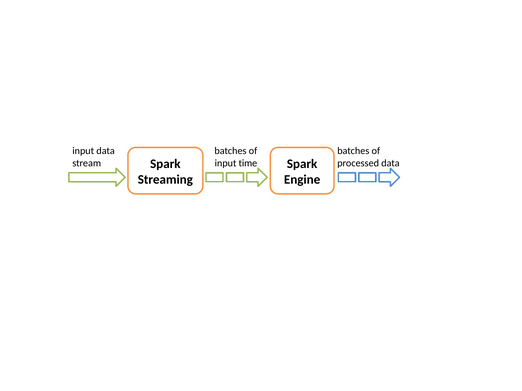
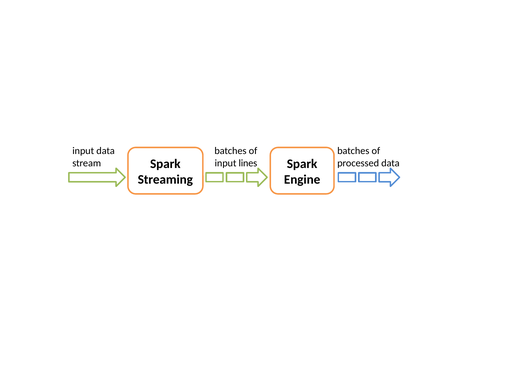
time: time -> lines (248, 163)
